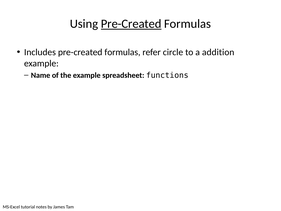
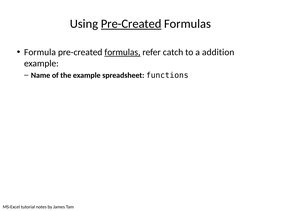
Includes: Includes -> Formula (40, 52)
formulas underline: none -> present (122, 52)
circle: circle -> catch (173, 52)
